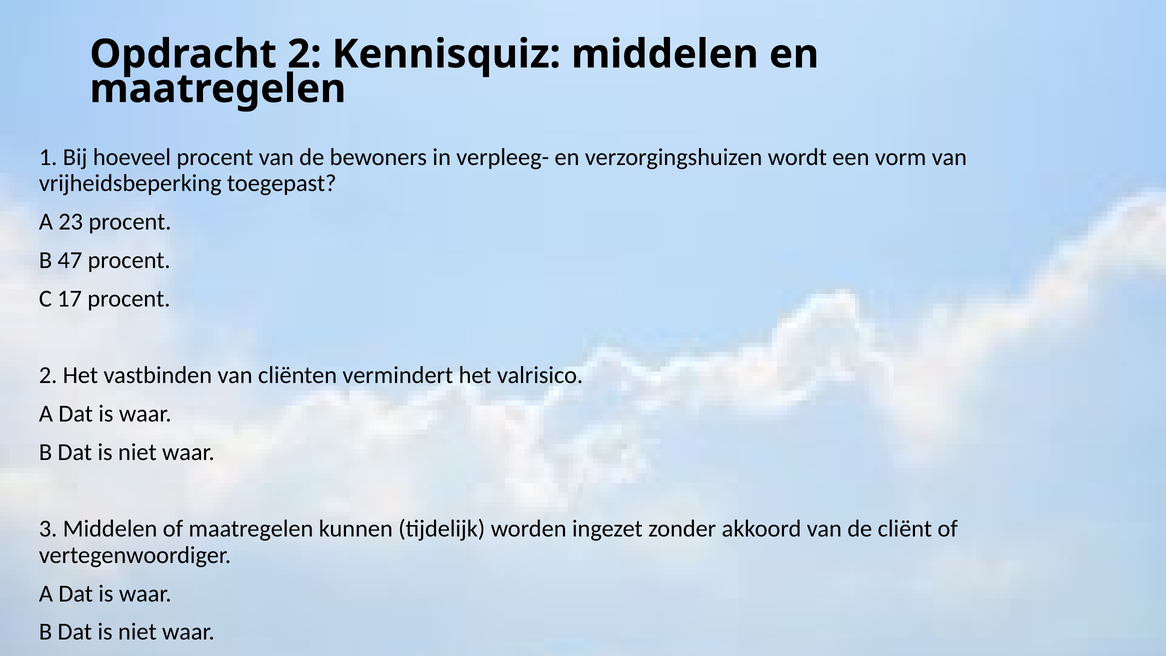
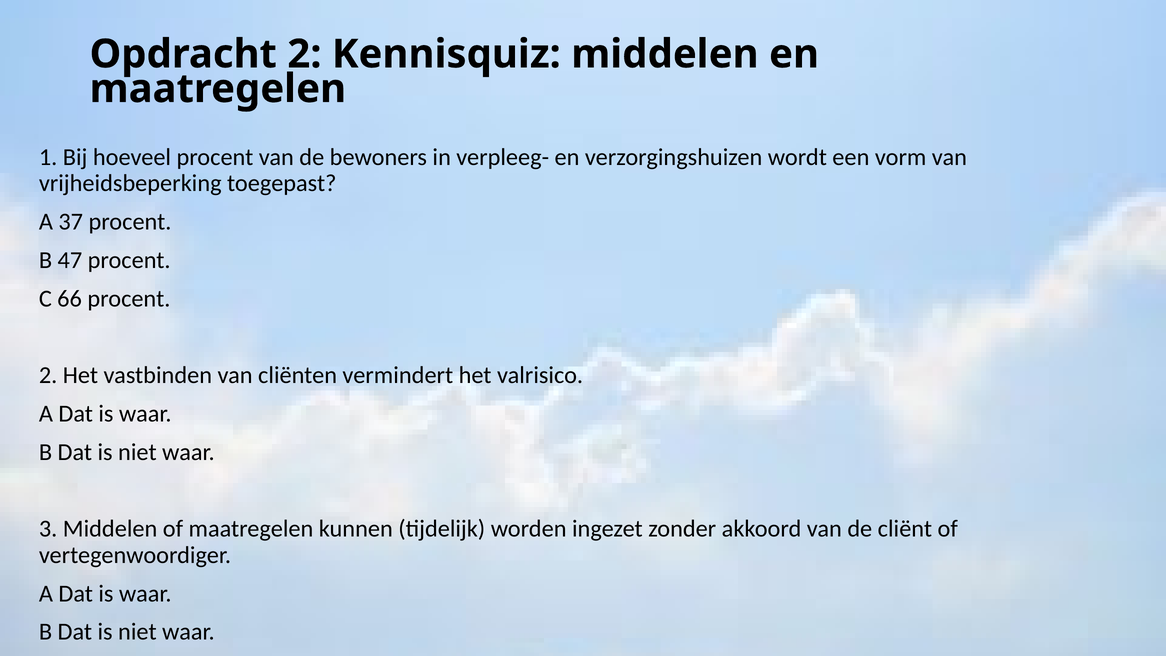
23: 23 -> 37 (71, 222)
17: 17 -> 66 (70, 298)
